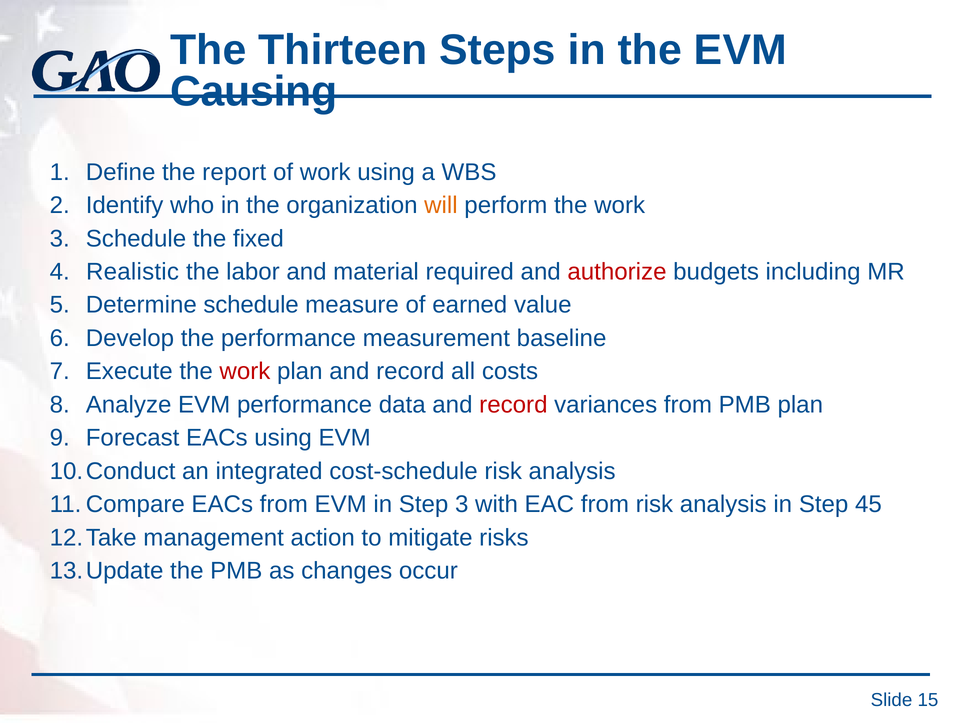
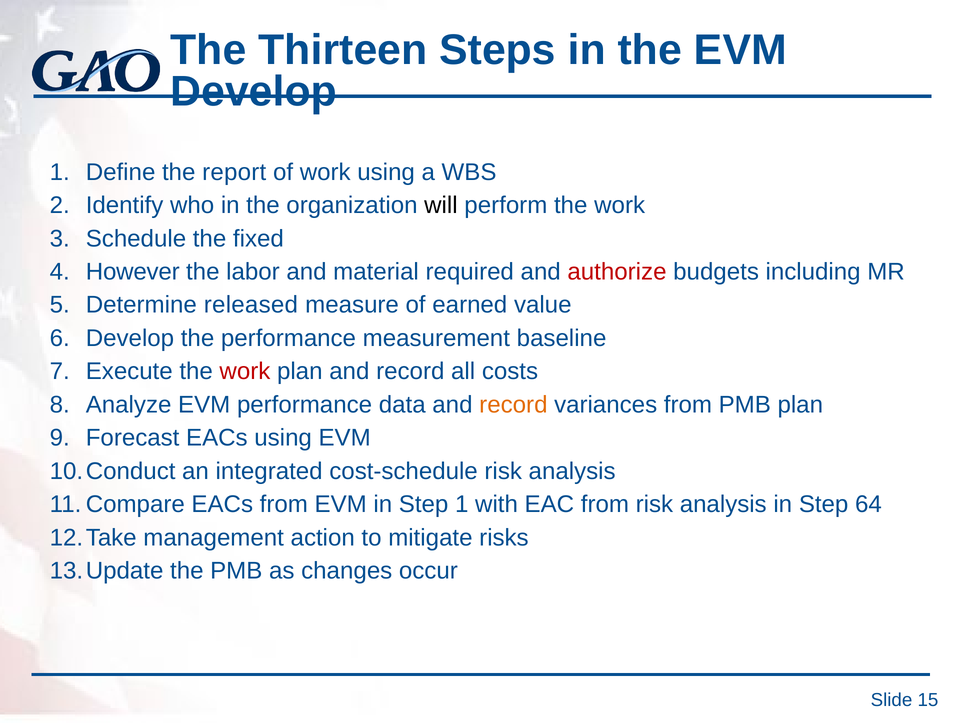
Causing: Causing -> Develop (254, 91)
will colour: orange -> black (441, 205)
Realistic: Realistic -> However (133, 272)
Determine schedule: schedule -> released (251, 305)
record colour: red -> orange (513, 405)
Step 3: 3 -> 1 (462, 505)
45: 45 -> 64 (868, 505)
